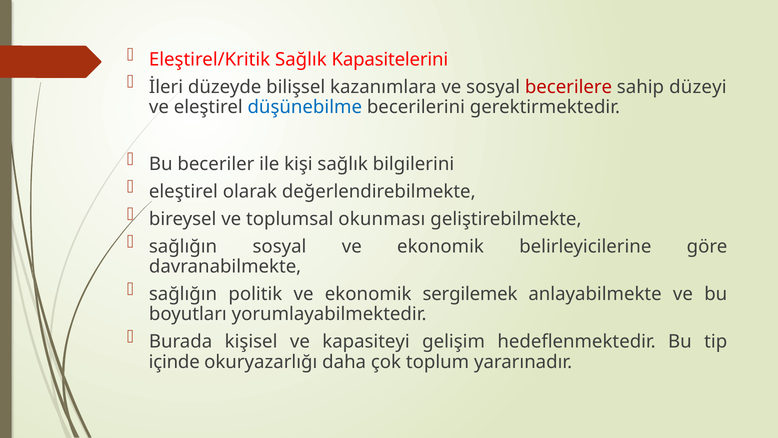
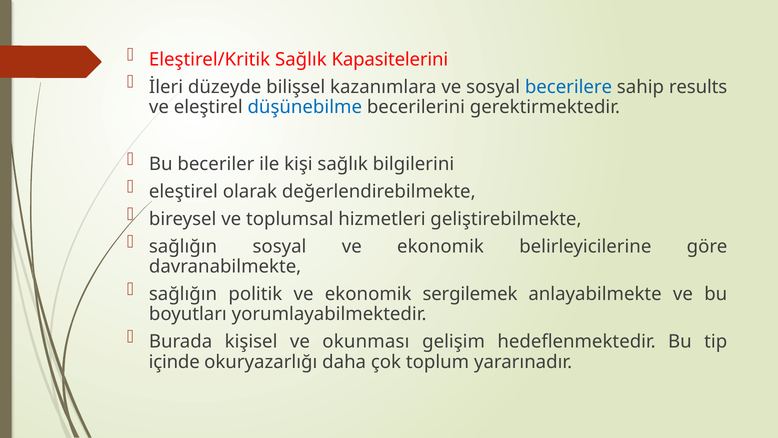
becerilere colour: red -> blue (569, 87)
düzeyi: düzeyi -> results (698, 87)
okunması: okunması -> hizmetleri (382, 219)
kapasiteyi: kapasiteyi -> okunması (366, 341)
